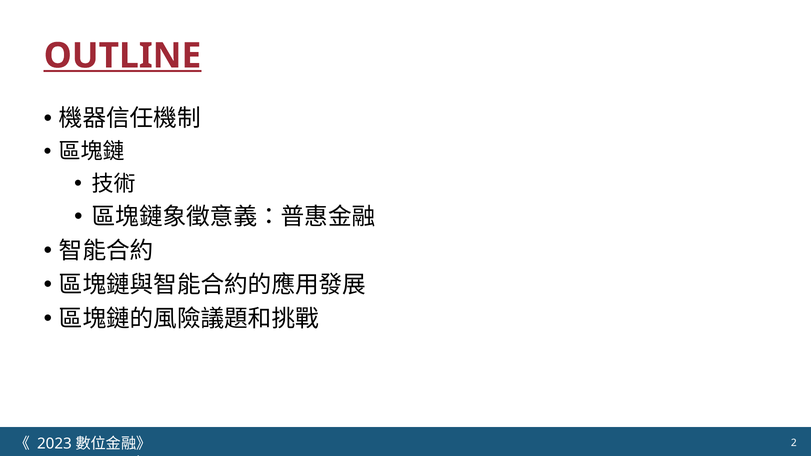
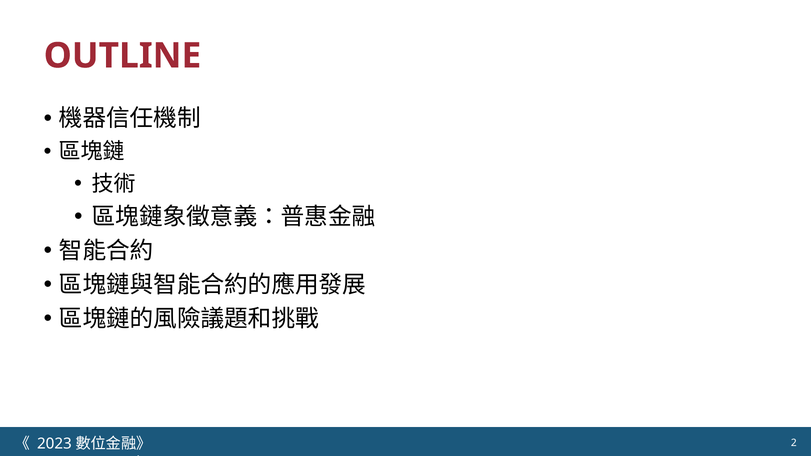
OUTLINE underline: present -> none (123, 56)
